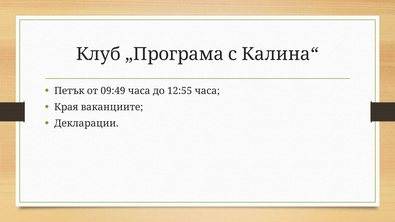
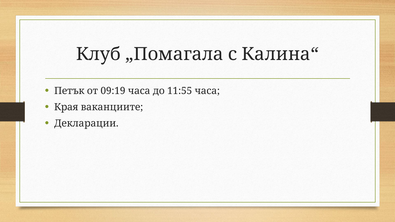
„Програма: „Програма -> „Помагала (174, 54)
09:49: 09:49 -> 09:19 (113, 91)
12:55: 12:55 -> 11:55 (180, 91)
